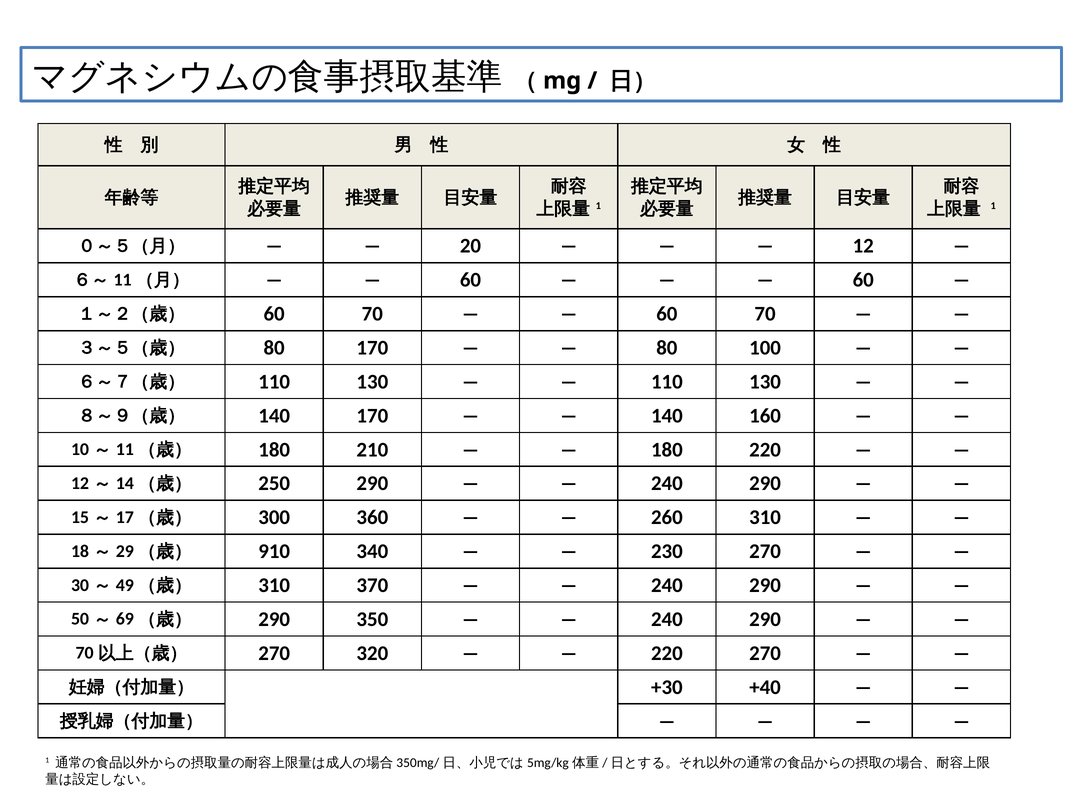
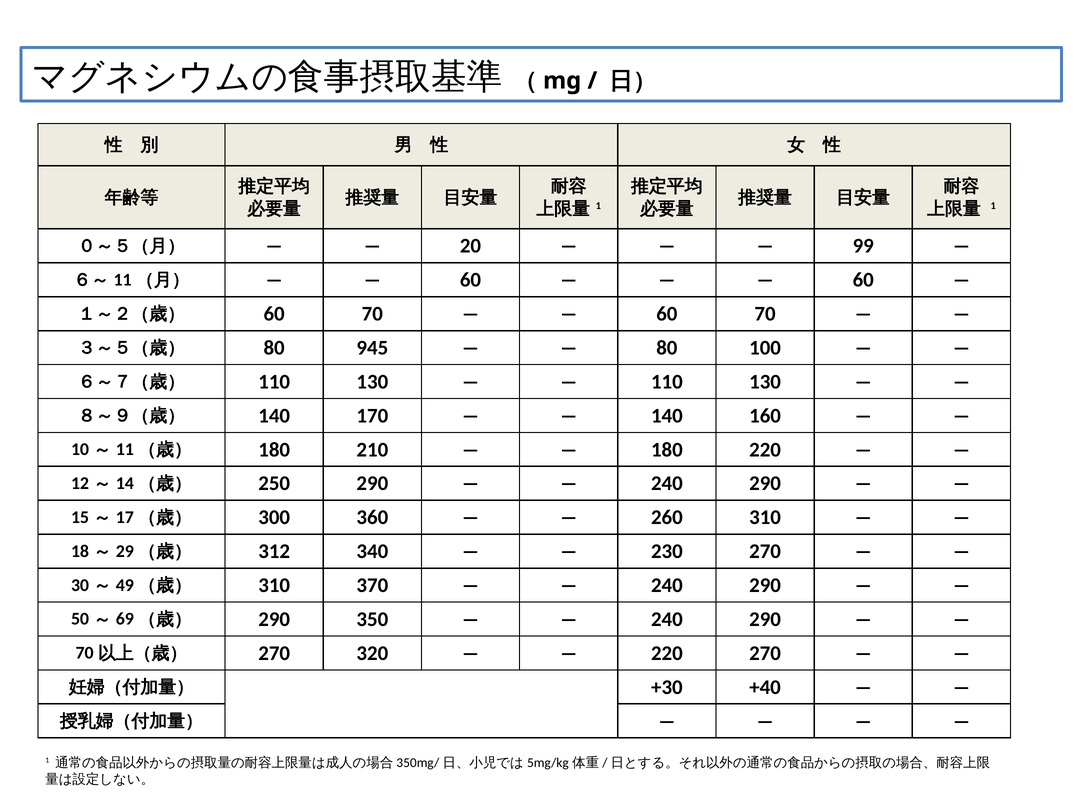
12: 12 -> 99 (863, 246)
80 170: 170 -> 945 (372, 348)
910: 910 -> 312 (274, 552)
